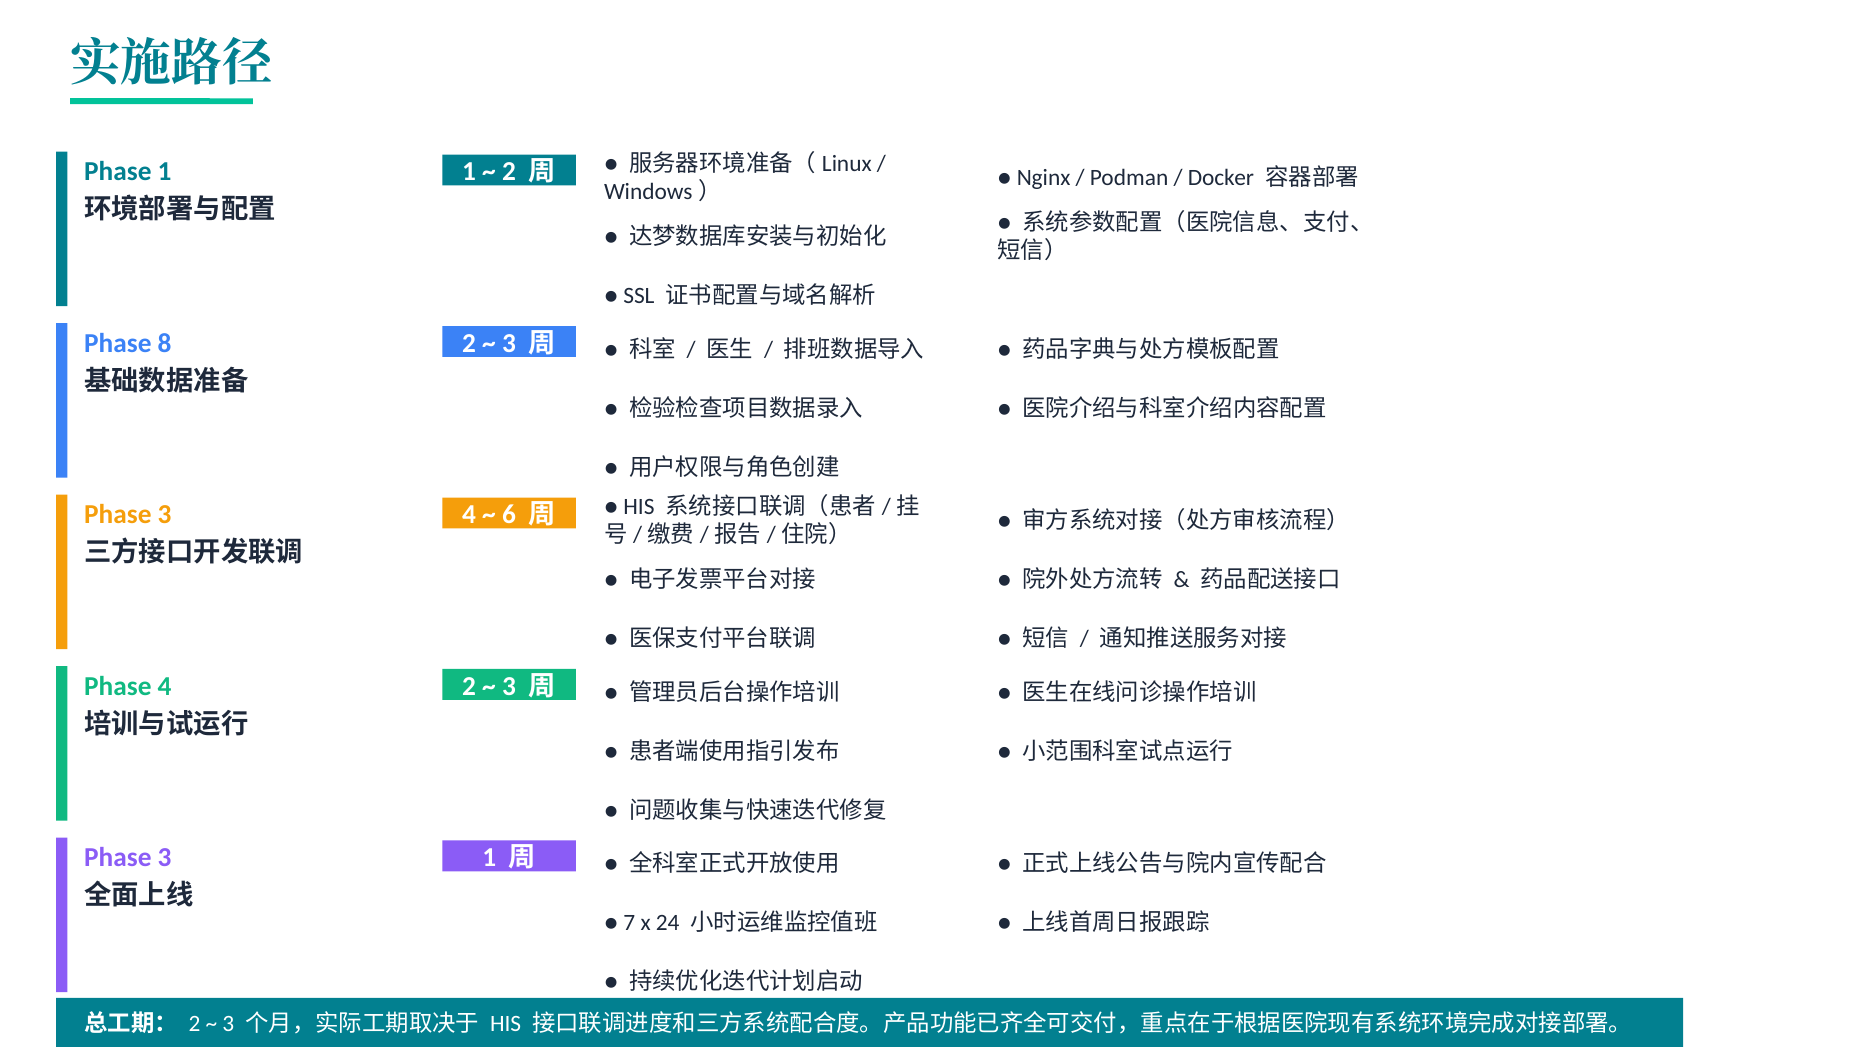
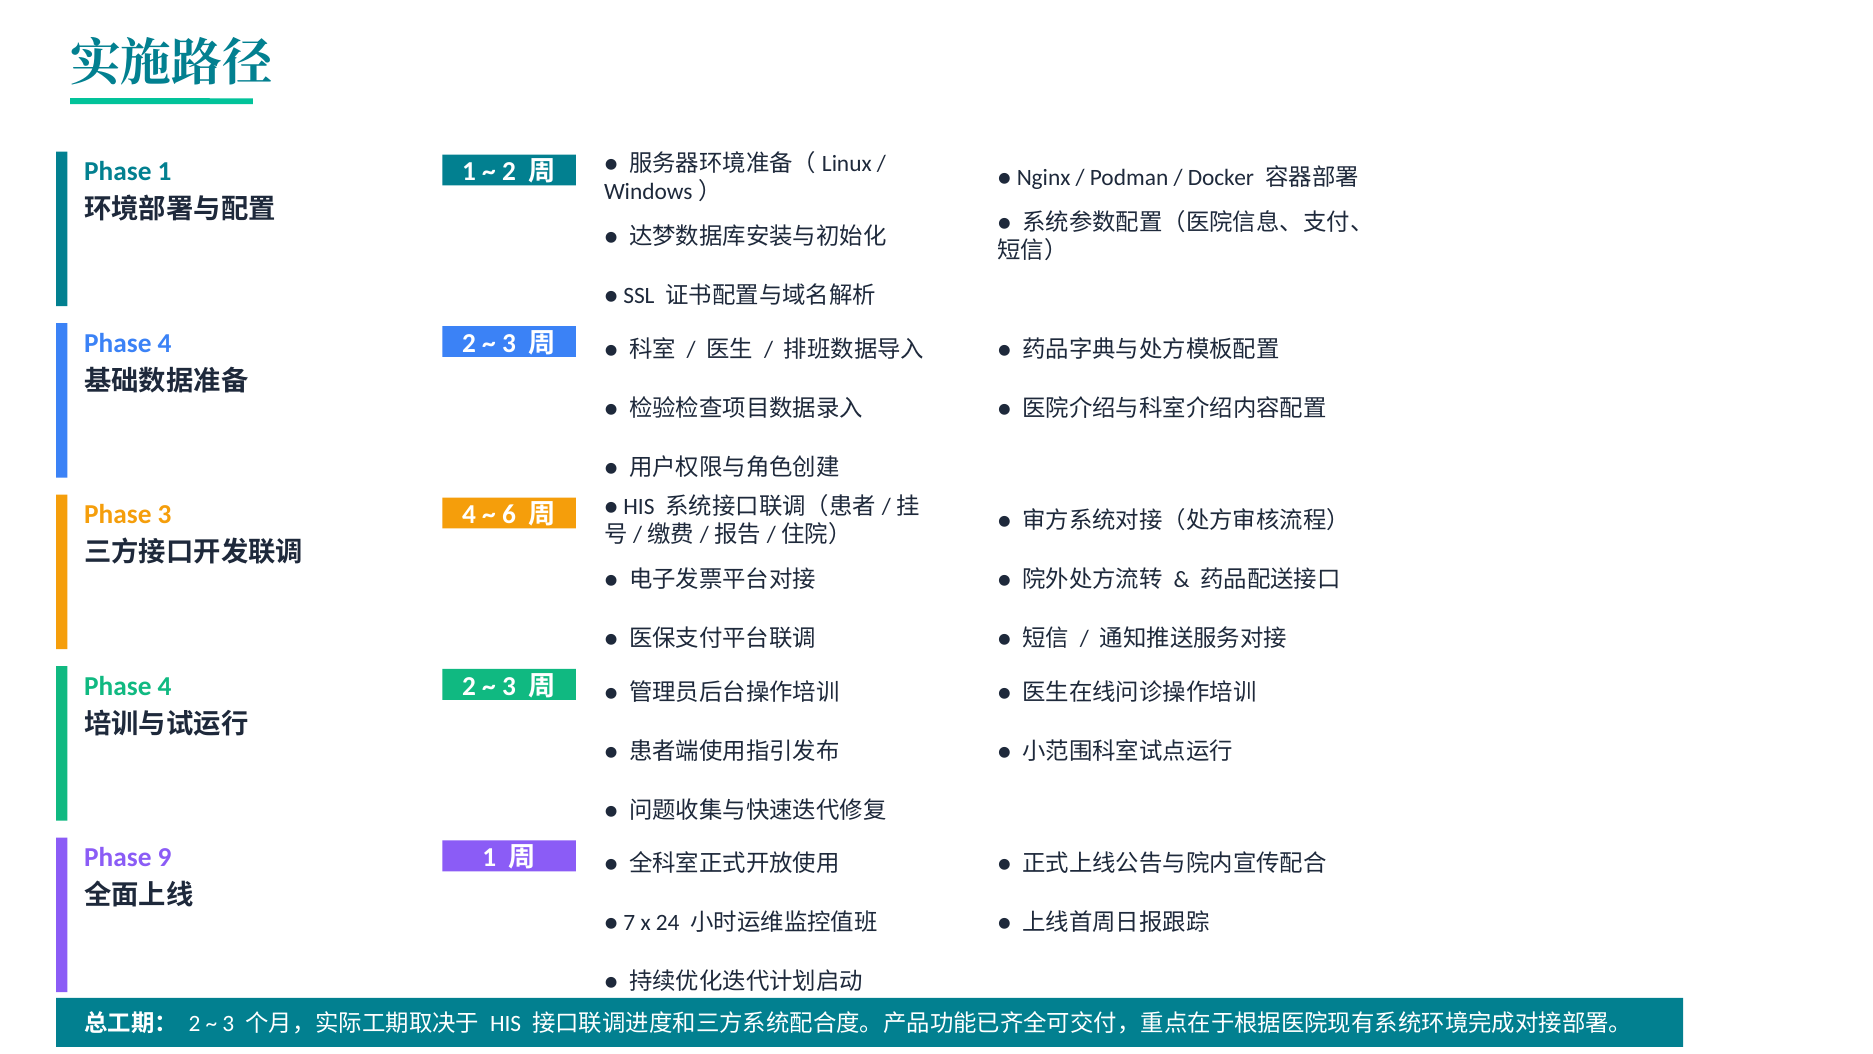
8: 8 -> 4 (165, 343)
3: 3 -> 9 (165, 857)
